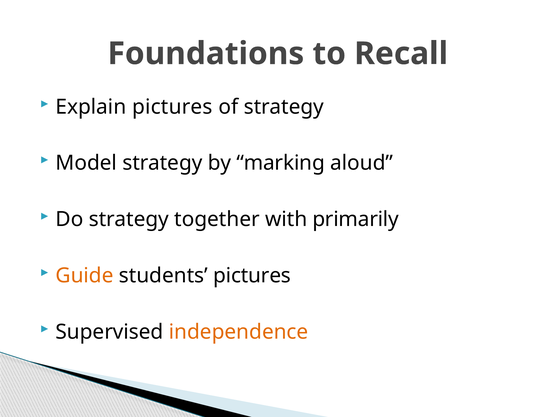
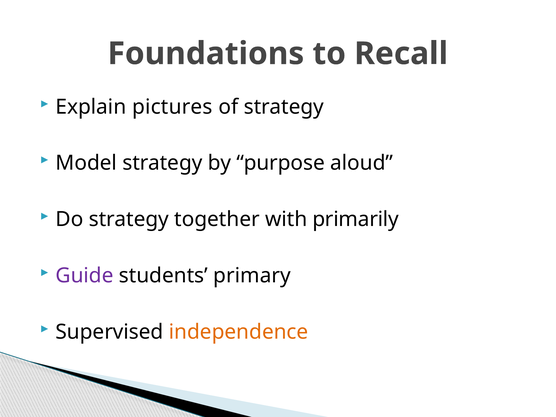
marking: marking -> purpose (281, 163)
Guide colour: orange -> purple (85, 276)
students pictures: pictures -> primary (252, 276)
